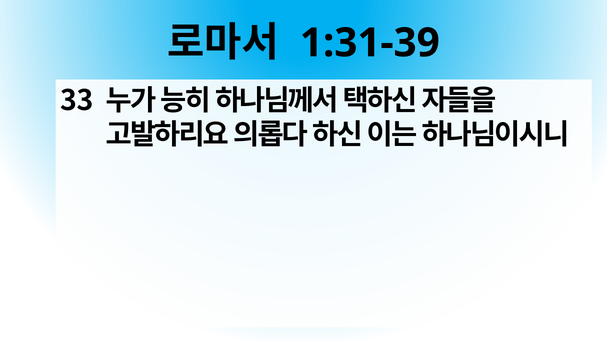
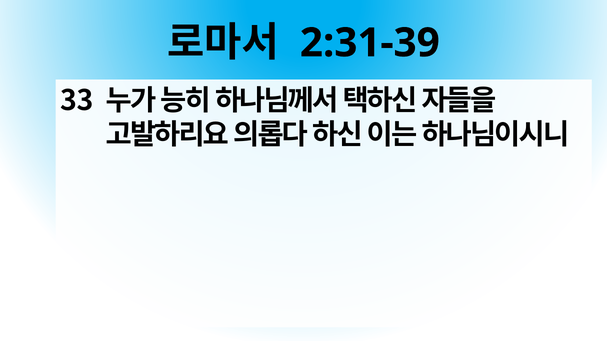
1:31-39: 1:31-39 -> 2:31-39 (370, 43)
